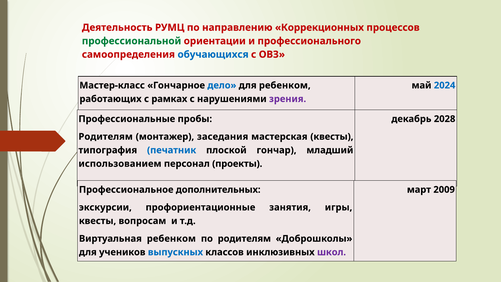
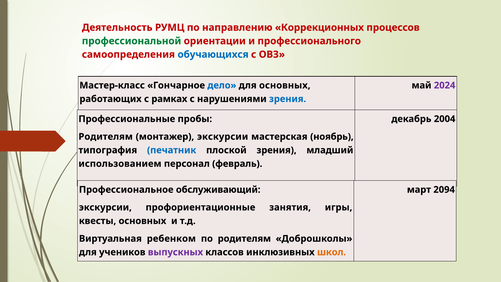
для ребенком: ребенком -> основных (285, 85)
2024 colour: blue -> purple (445, 85)
зрения colour: purple -> blue (288, 99)
2028: 2028 -> 2004 (445, 119)
монтажер заседания: заседания -> экскурсии (223, 137)
мастерская квесты: квесты -> ноябрь (332, 137)
плоской гончар: гончар -> зрения (277, 150)
проекты: проекты -> февраль (237, 164)
дополнительных: дополнительных -> обслуживающий (218, 190)
2009: 2009 -> 2094 (444, 190)
квесты вопросам: вопросам -> основных (142, 221)
выпускных colour: blue -> purple (175, 252)
школ colour: purple -> orange (332, 252)
